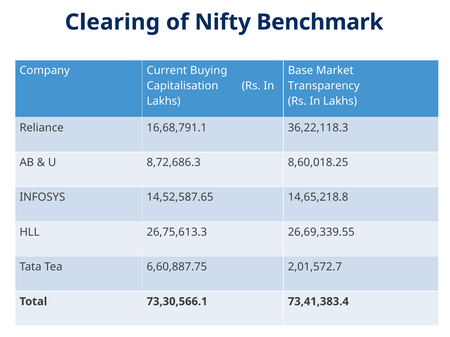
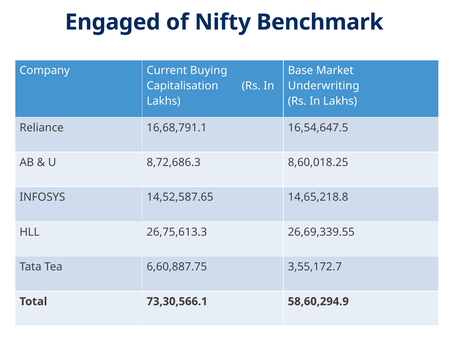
Clearing: Clearing -> Engaged (113, 22)
Transparency: Transparency -> Underwriting (324, 86)
36,22,118.3: 36,22,118.3 -> 16,54,647.5 (318, 128)
2,01,572.7: 2,01,572.7 -> 3,55,172.7 (315, 267)
73,41,383.4: 73,41,383.4 -> 58,60,294.9 (318, 302)
